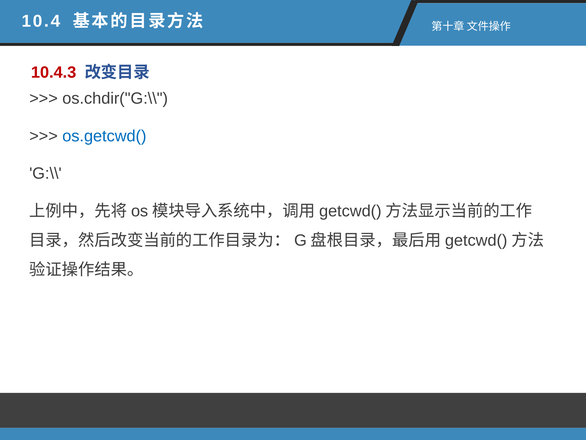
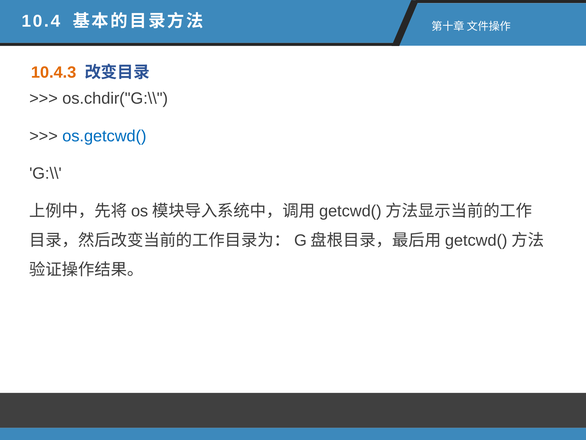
10.4.3 colour: red -> orange (54, 72)
